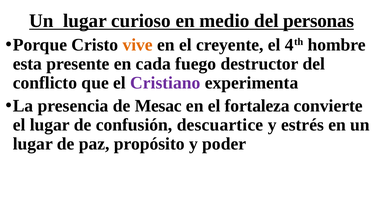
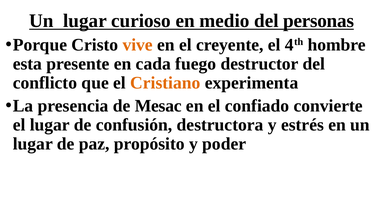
Cristiano colour: purple -> orange (165, 82)
fortaleza: fortaleza -> confiado (257, 105)
descuartice: descuartice -> destructora (220, 124)
